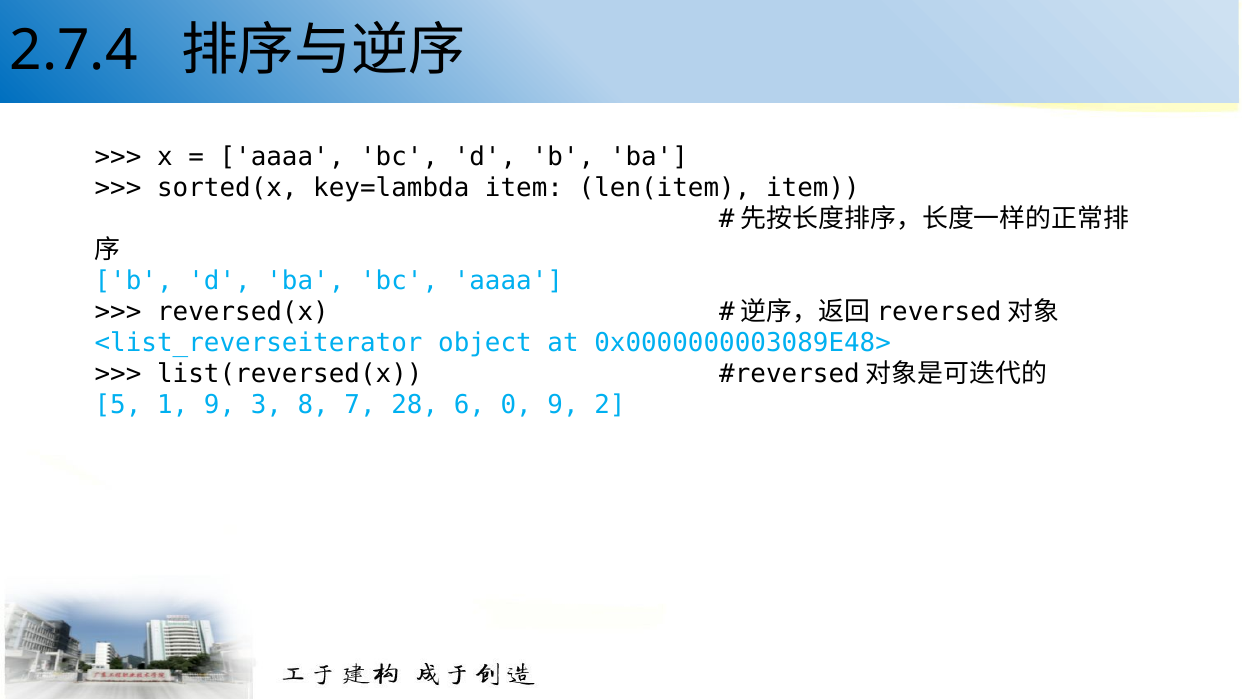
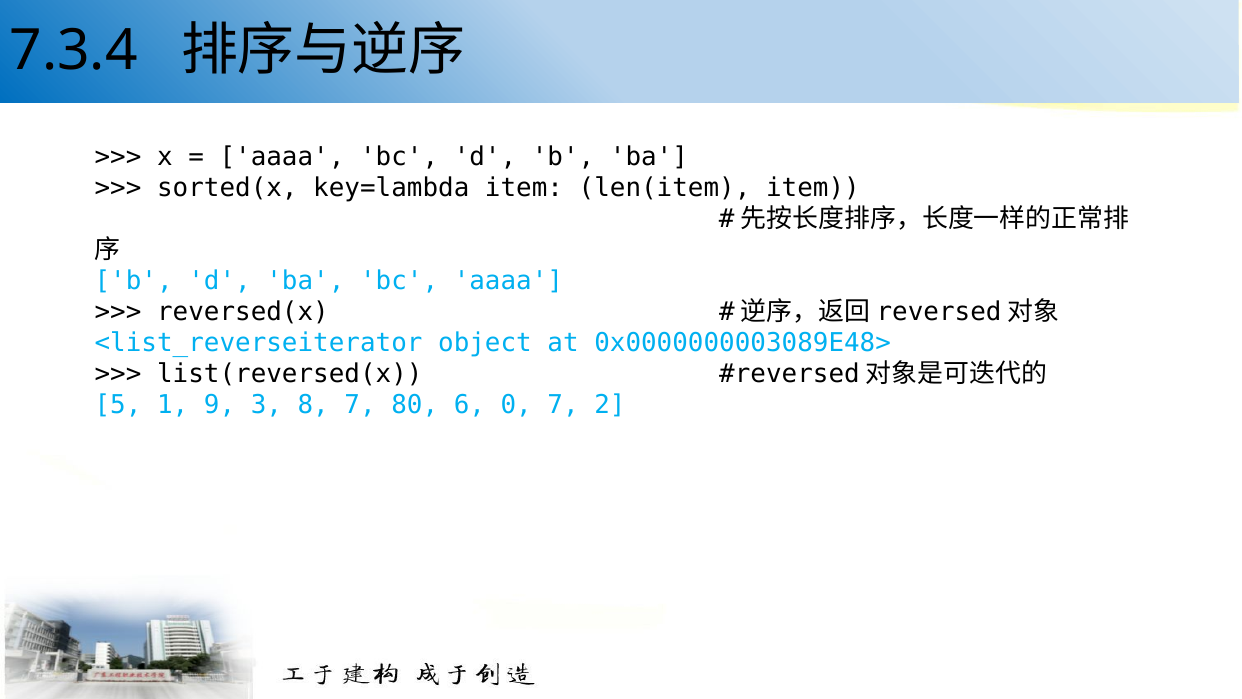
2.7.4: 2.7.4 -> 7.3.4 (74, 51)
28: 28 -> 80 (415, 405)
0 9: 9 -> 7 (563, 405)
